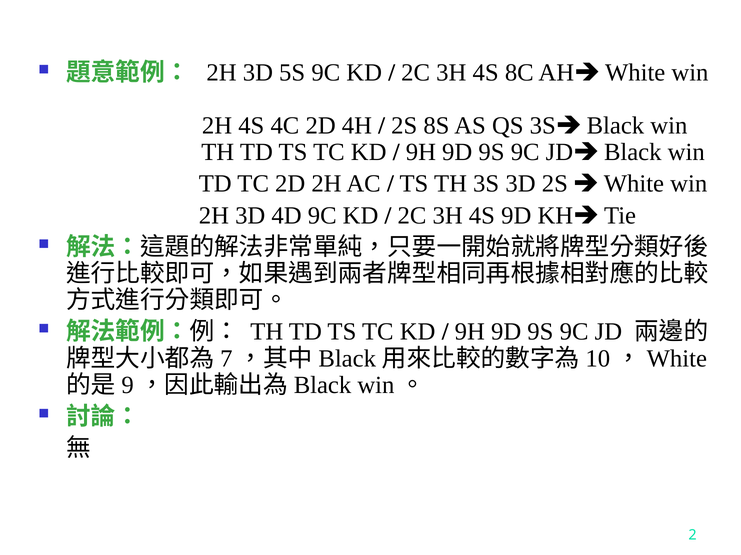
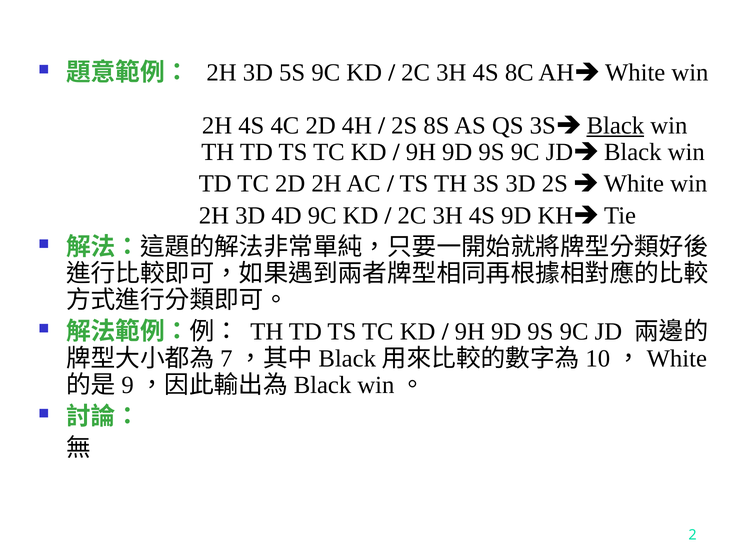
Black underline: none -> present (615, 126)
